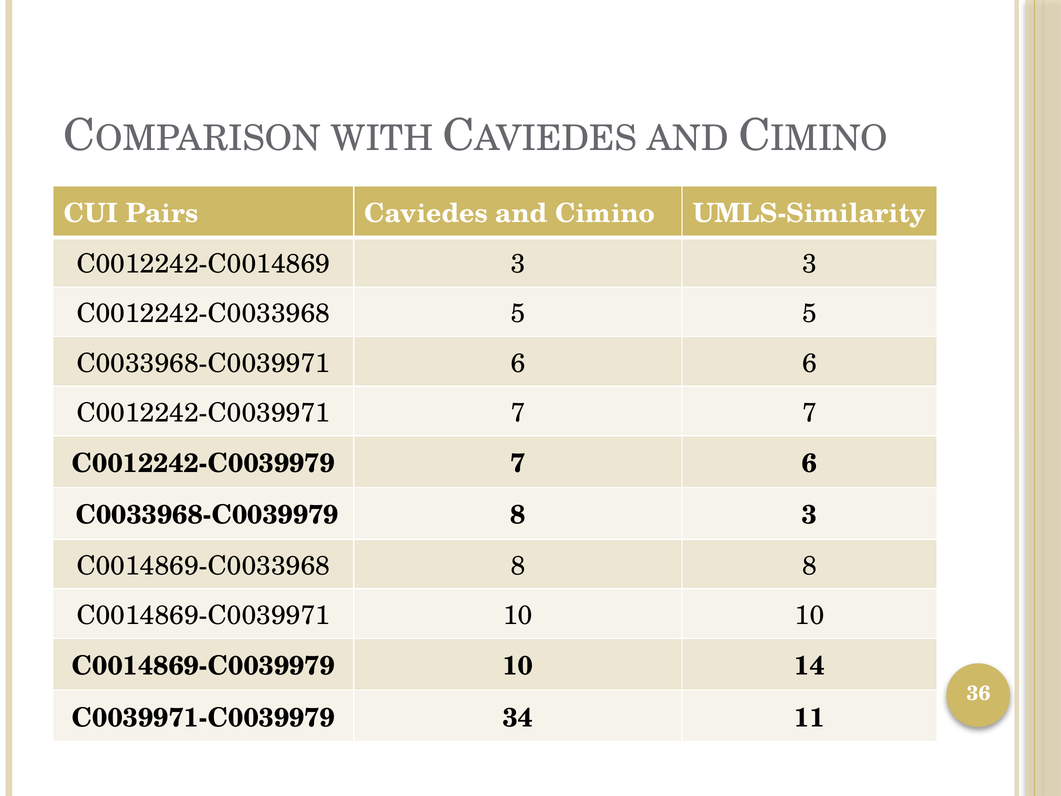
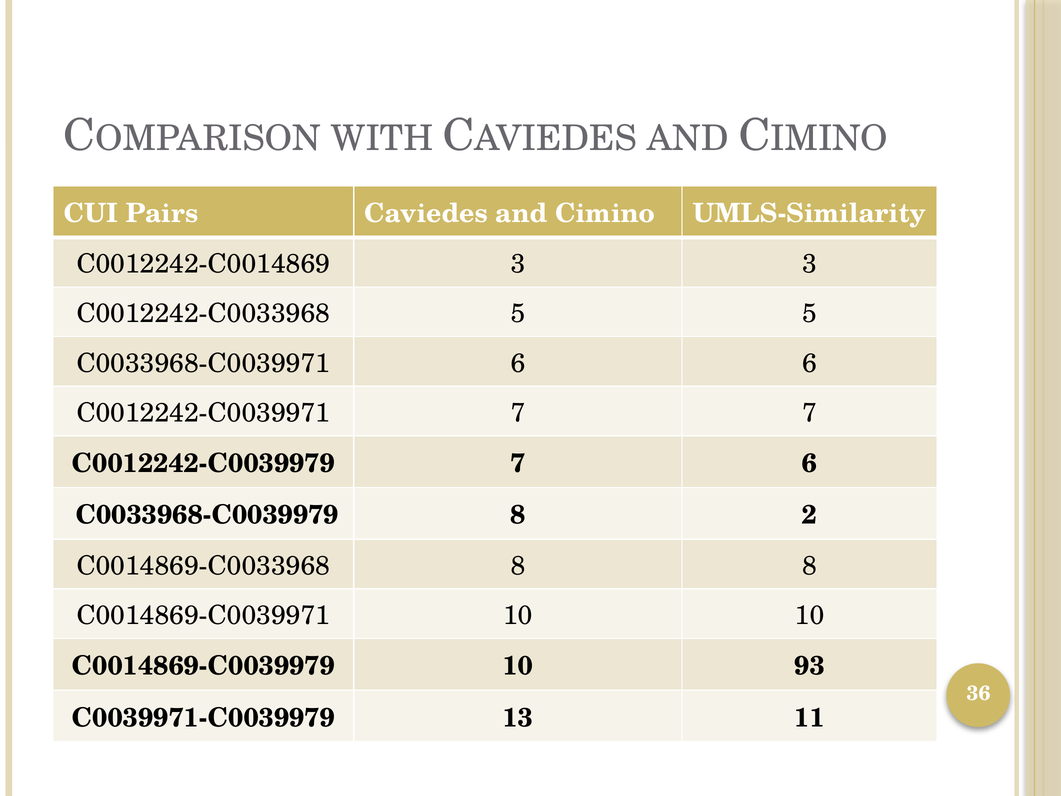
8 3: 3 -> 2 (810, 515)
14: 14 -> 93 (810, 666)
34: 34 -> 13 (518, 718)
